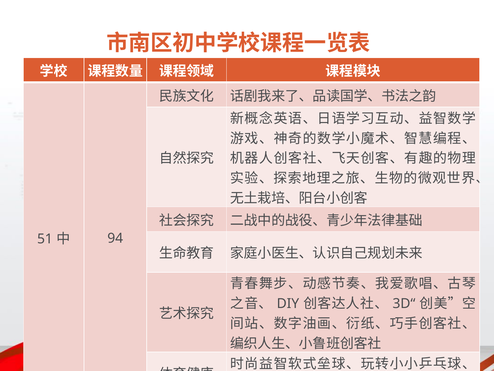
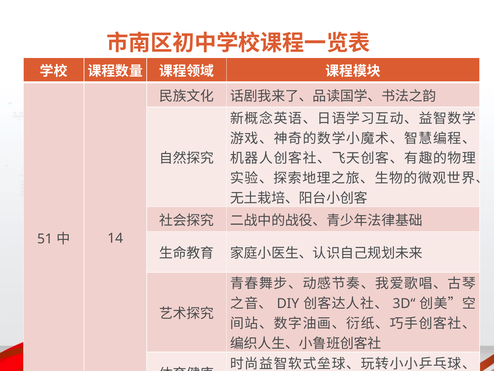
94: 94 -> 14 (115, 238)
